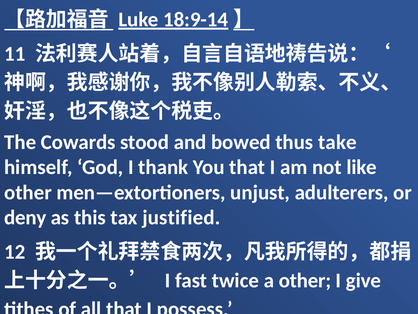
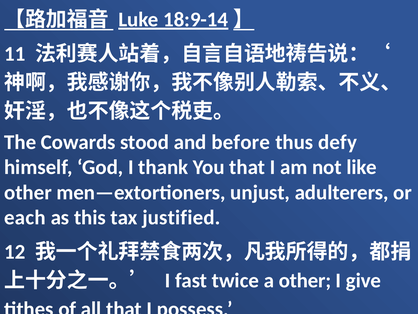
bowed: bowed -> before (241, 142)
take: take -> defy (337, 142)
deny: deny -> each (25, 217)
